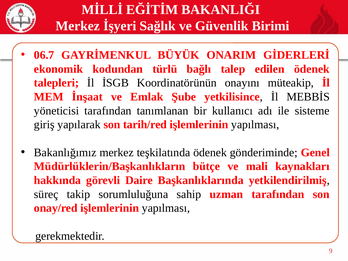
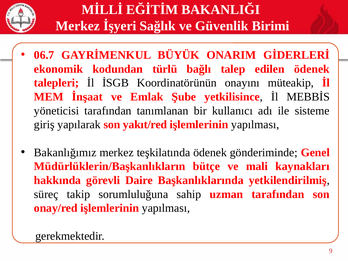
tarih/red: tarih/red -> yakıt/red (145, 125)
